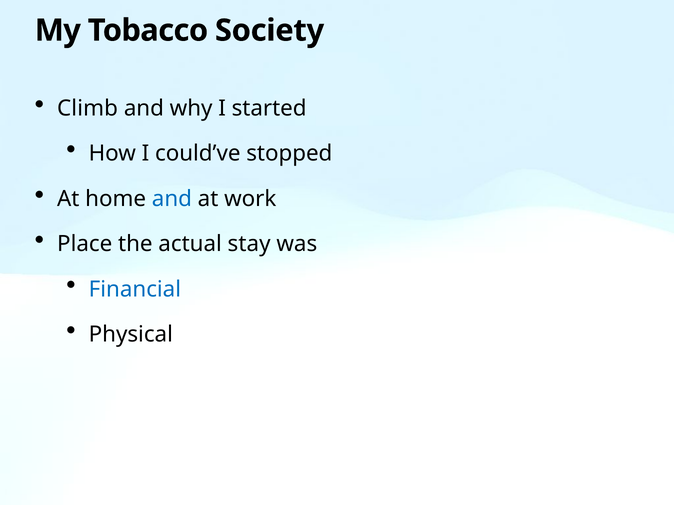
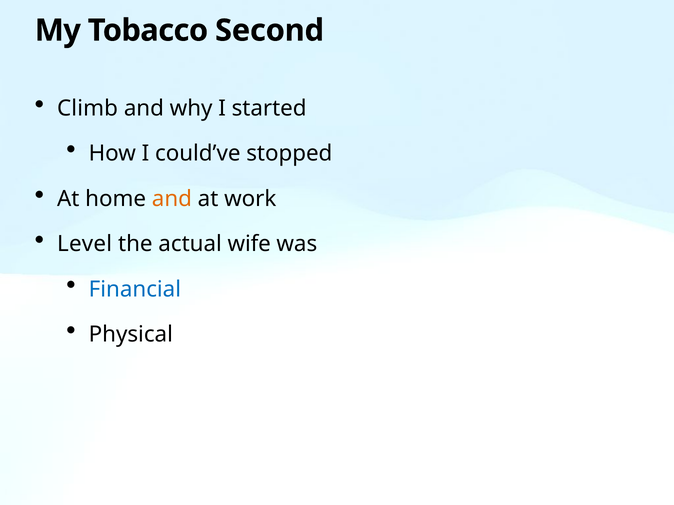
Society: Society -> Second (270, 31)
and colour: blue -> orange (172, 199)
Place: Place -> Level (85, 244)
stay: stay -> wife (249, 244)
